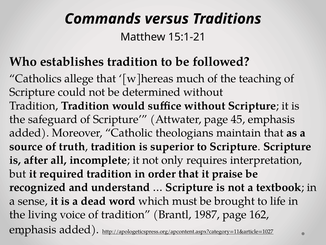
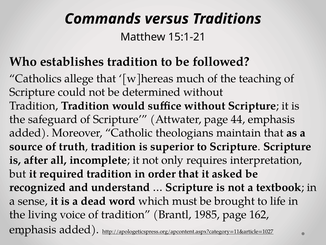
45: 45 -> 44 (238, 119)
praise: praise -> asked (227, 173)
1987: 1987 -> 1985 (207, 214)
